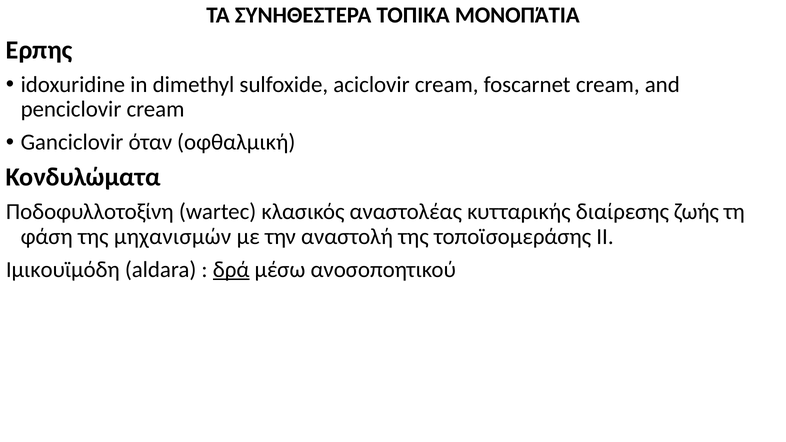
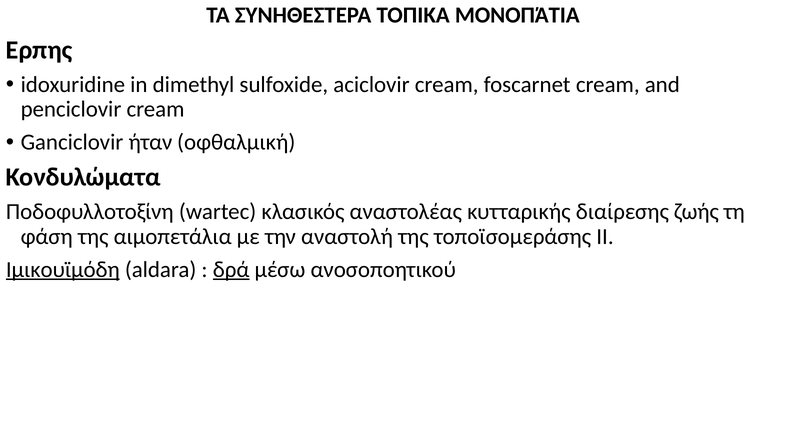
όταν: όταν -> ήταν (150, 142)
μηχανισμών: μηχανισμών -> αιμοπετάλια (173, 237)
Ιμικουϊμόδη underline: none -> present (63, 270)
